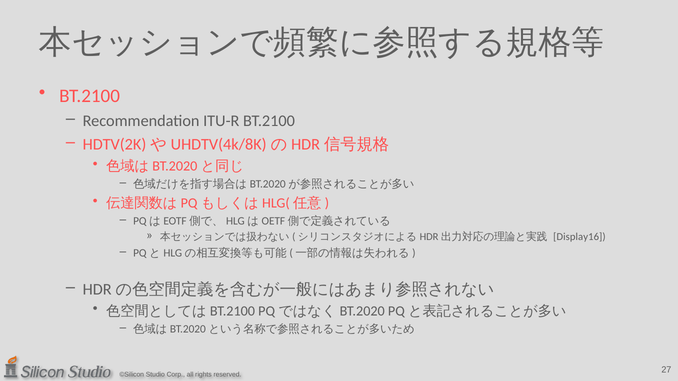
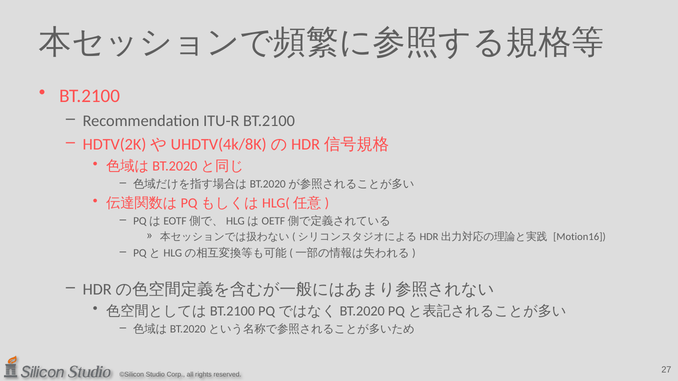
Display16: Display16 -> Motion16 (579, 237)
